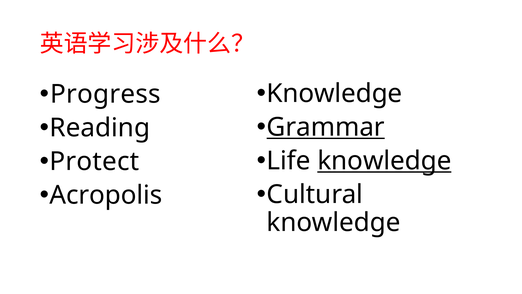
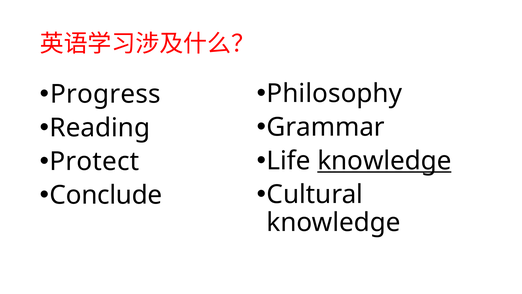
Knowledge: Knowledge -> Philosophy (334, 93)
Grammar underline: present -> none (326, 127)
Acropolis: Acropolis -> Conclude (106, 195)
